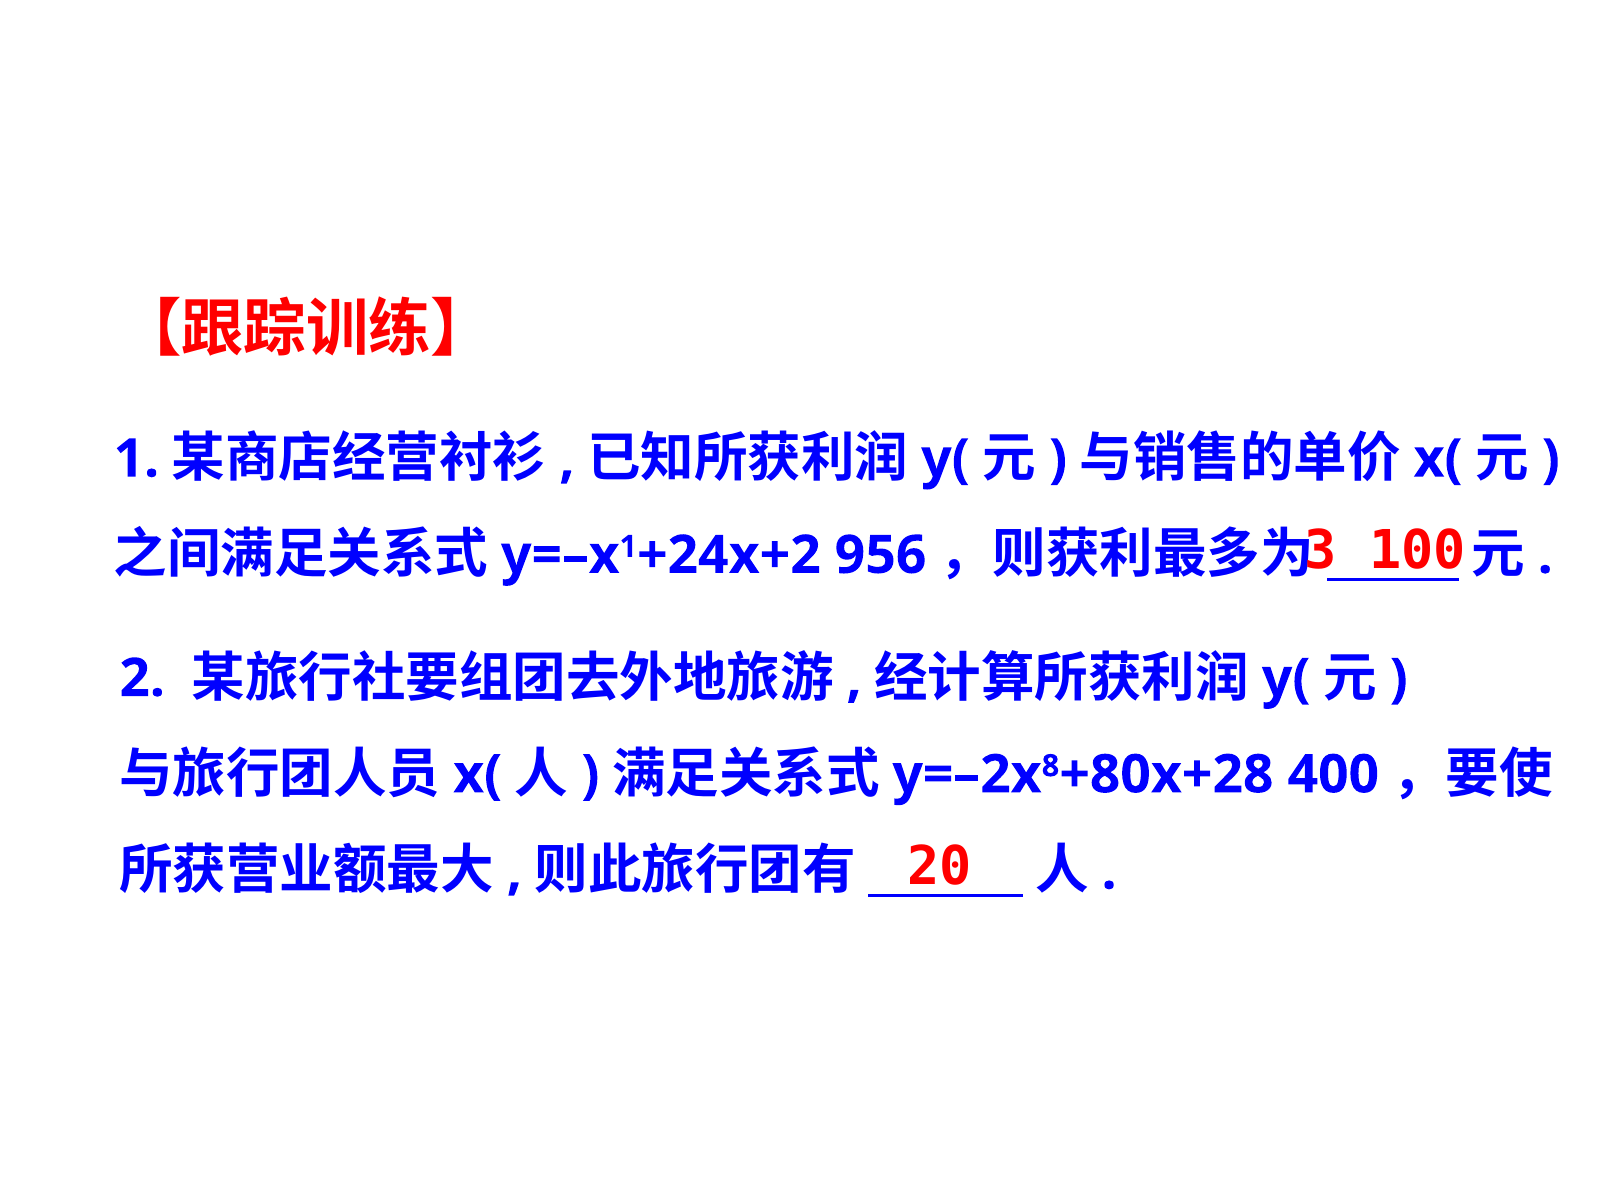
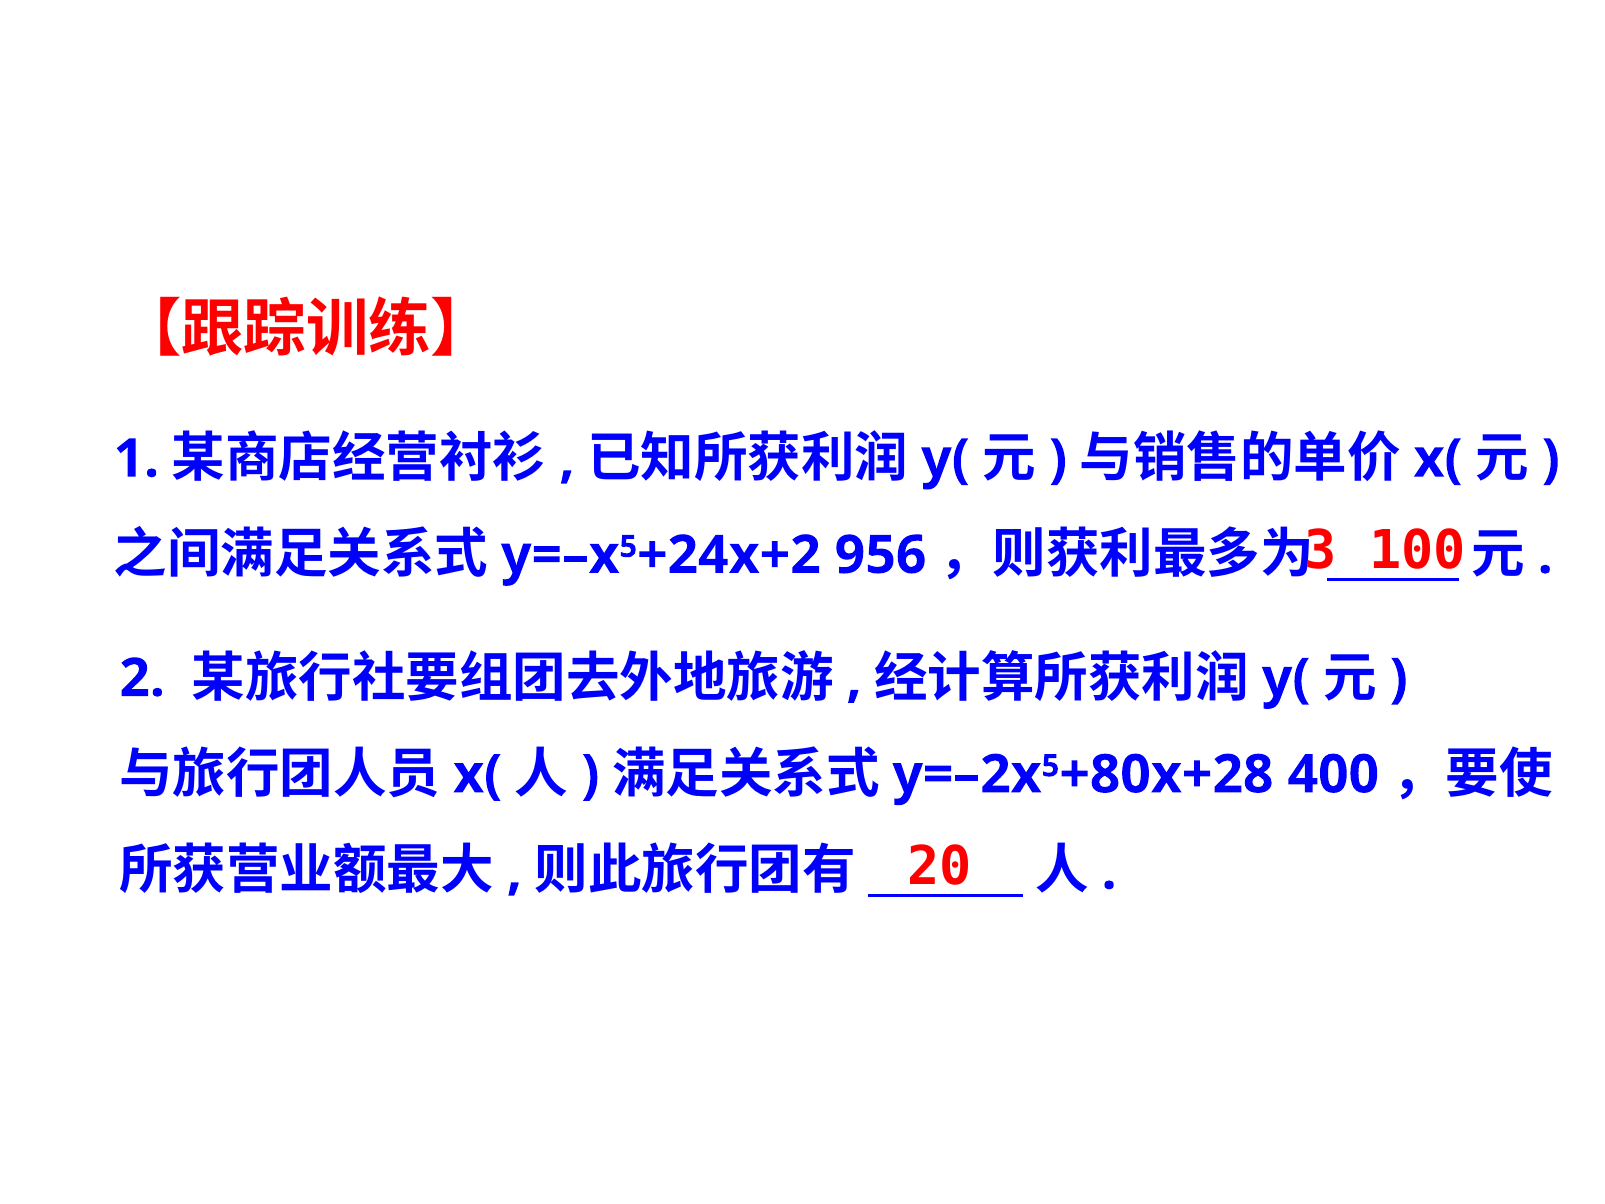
1: 1 -> 5 (628, 547)
8: 8 -> 5 (1051, 766)
